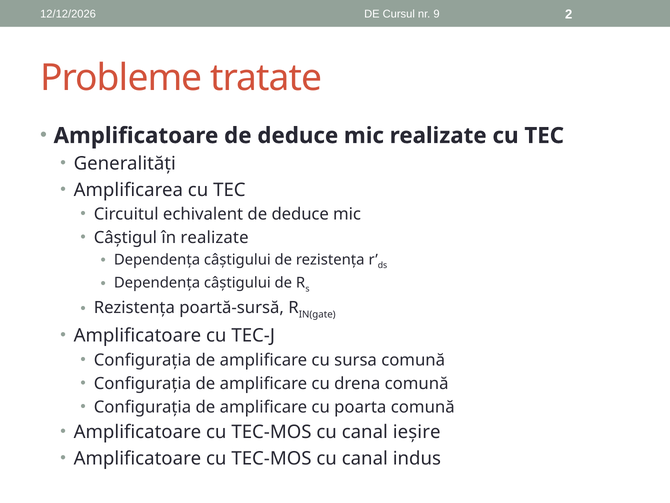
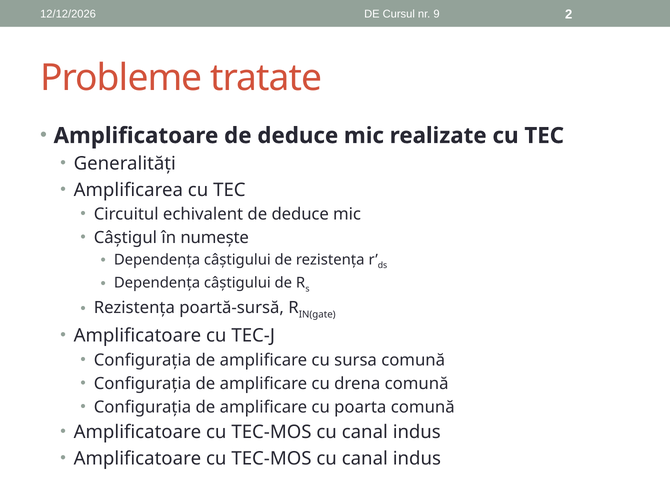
în realizate: realizate -> numește (215, 238)
ieșire: ieșire -> indus (417, 432)
